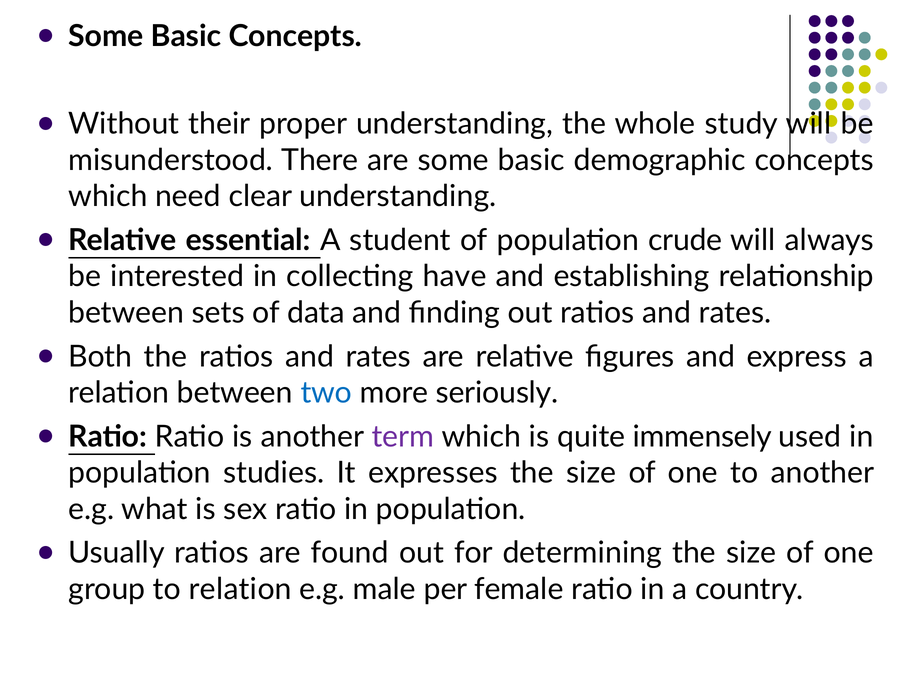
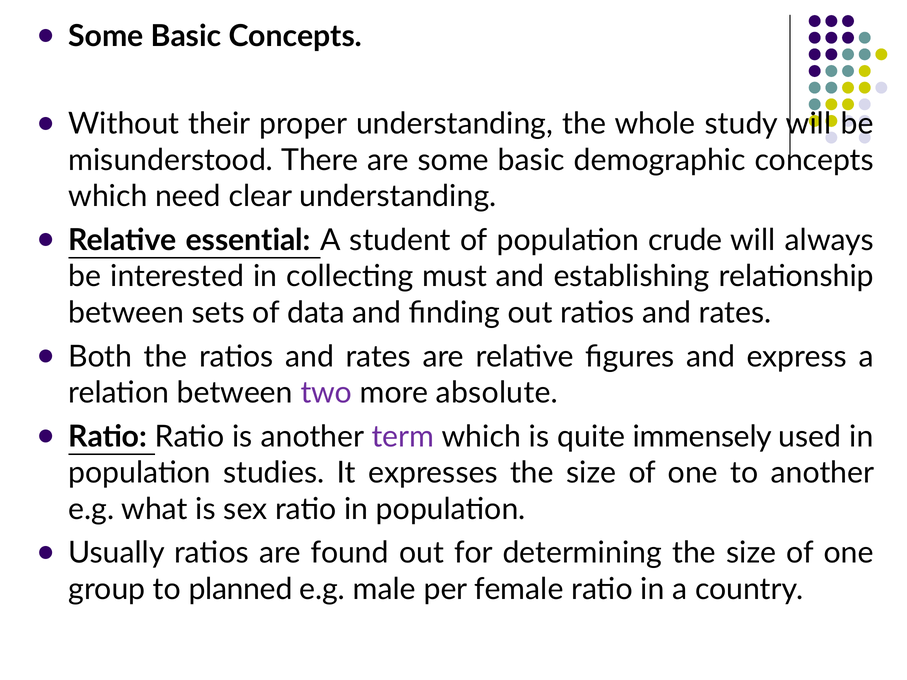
have: have -> must (455, 277)
two colour: blue -> purple (326, 393)
seriously: seriously -> absolute (497, 393)
to relation: relation -> planned (241, 589)
